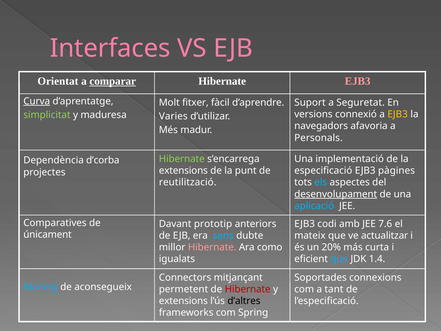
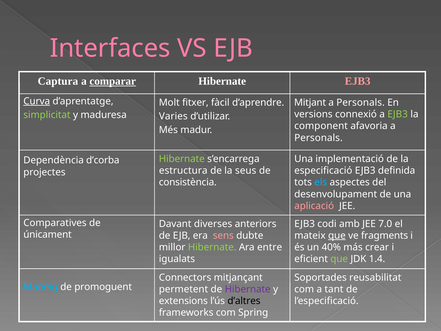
Orientat: Orientat -> Captura (58, 81)
Suport: Suport -> Mitjant (310, 102)
Seguretat: Seguretat -> Personals (361, 102)
EJB3 colour: yellow -> light green (398, 114)
navegadors: navegadors -> component (321, 126)
extensions: extensions -> estructura (183, 170)
punt: punt -> seus (246, 170)
pàgines: pàgines -> definida (397, 170)
reutilització: reutilització -> consistència (188, 182)
desenvolupament underline: present -> none (336, 194)
aplicació colour: light blue -> pink (314, 206)
prototip: prototip -> diverses (213, 224)
7.6: 7.6 -> 7.0 (385, 224)
sens colour: light blue -> pink (223, 235)
que underline: none -> present (337, 235)
actualitzar: actualitzar -> fragments (385, 235)
Hibernate colour: pink -> light green (212, 247)
como: como -> entre (270, 247)
20%: 20% -> 40% (331, 247)
curta: curta -> crear (377, 247)
que colour: light blue -> light green (339, 259)
connexions: connexions -> reusabilitat (375, 277)
aconsegueix: aconsegueix -> promoguent (103, 287)
Hibernate colour: red -> purple (248, 289)
